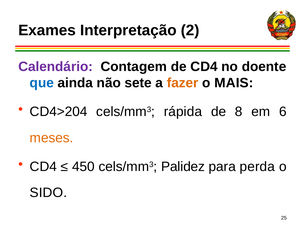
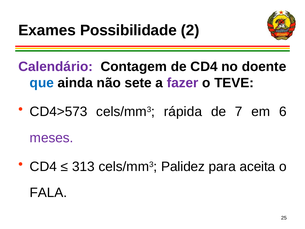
Interpretação: Interpretação -> Possibilidade (128, 30)
fazer colour: orange -> purple (183, 83)
MAIS: MAIS -> TEVE (234, 83)
CD4>204: CD4>204 -> CD4>573 (59, 112)
8: 8 -> 7 (239, 112)
meses colour: orange -> purple (52, 138)
450: 450 -> 313 (83, 166)
perda: perda -> aceita (257, 166)
SIDO: SIDO -> FALA (48, 192)
